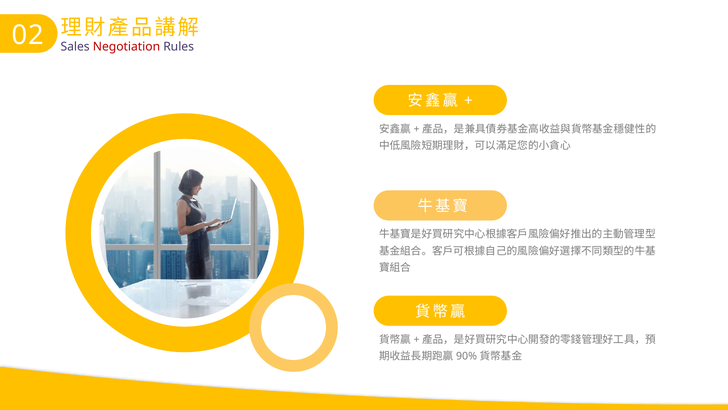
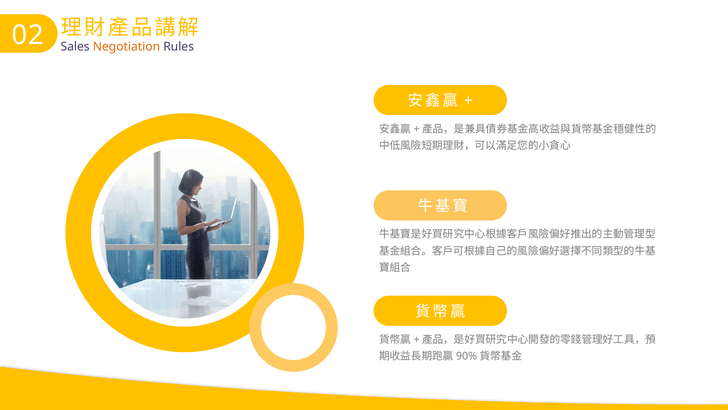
Negotiation colour: red -> orange (126, 47)
